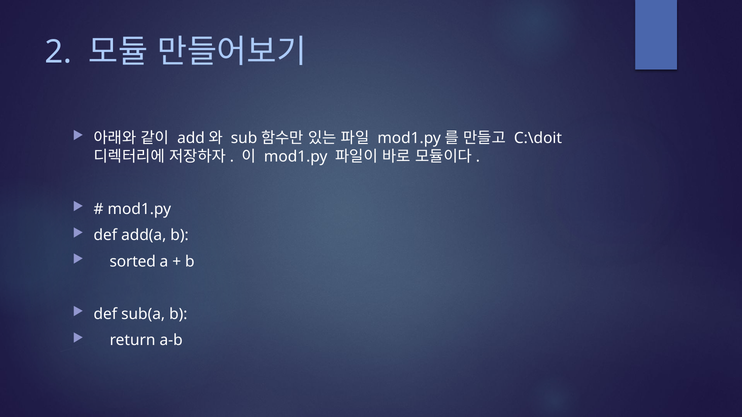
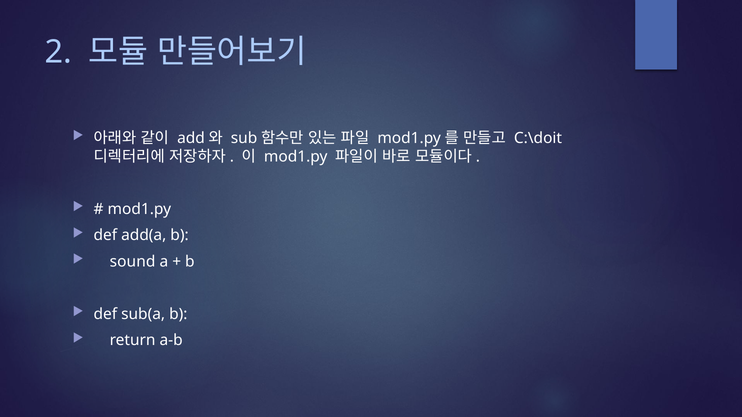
sorted: sorted -> sound (133, 262)
